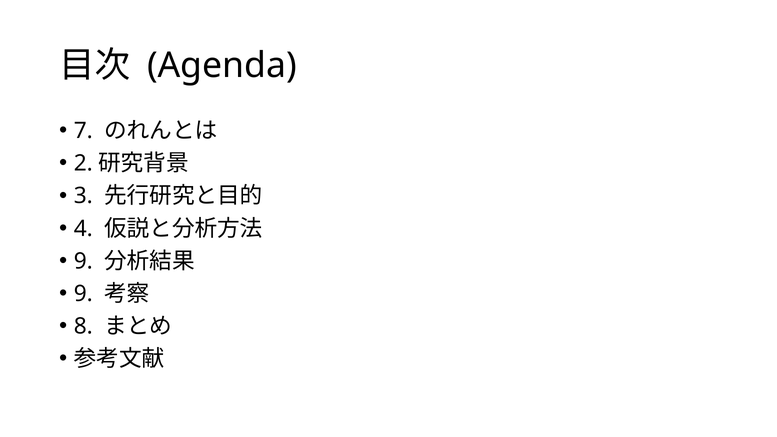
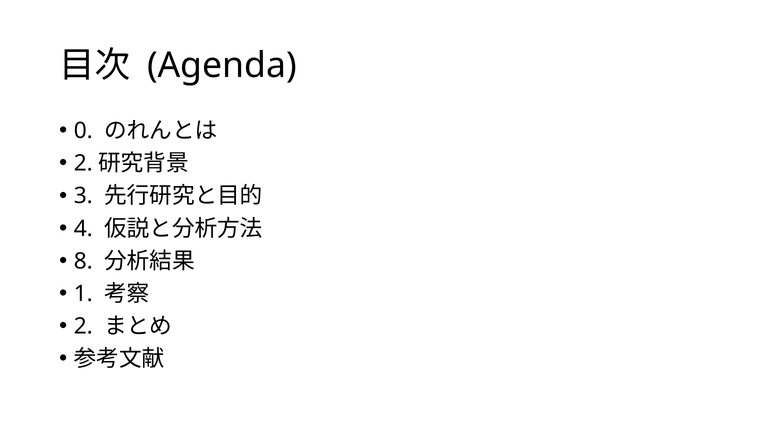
7: 7 -> 0 (83, 131)
9: 9 -> 8 (83, 261)
9: 9 -> 1 (83, 294)
8: 8 -> 2 (83, 326)
